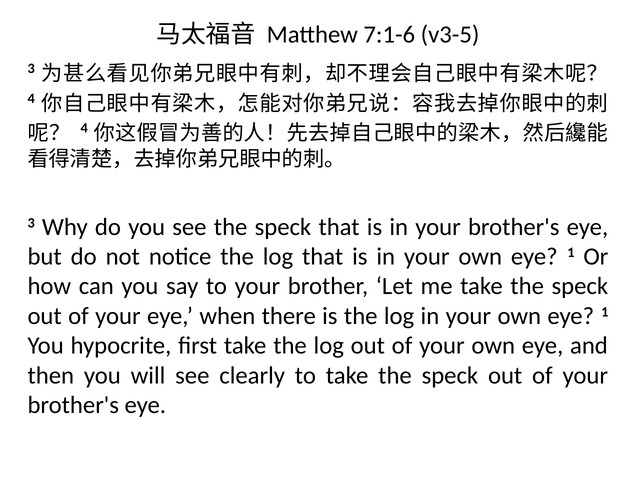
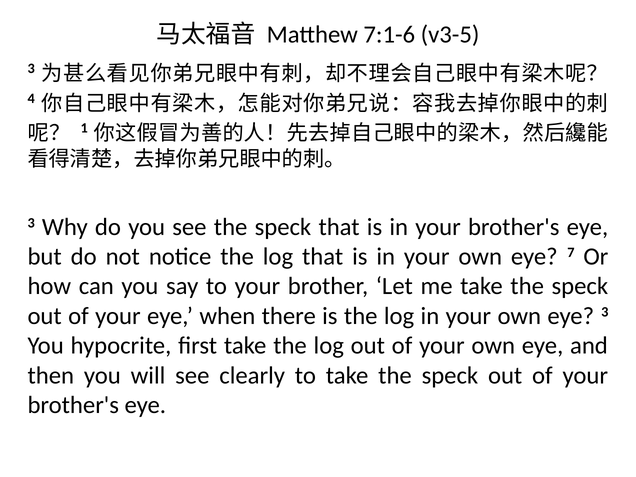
4: 4 -> 1 (84, 128)
1: 1 -> 7 (571, 253)
1: 1 -> 3 (605, 312)
